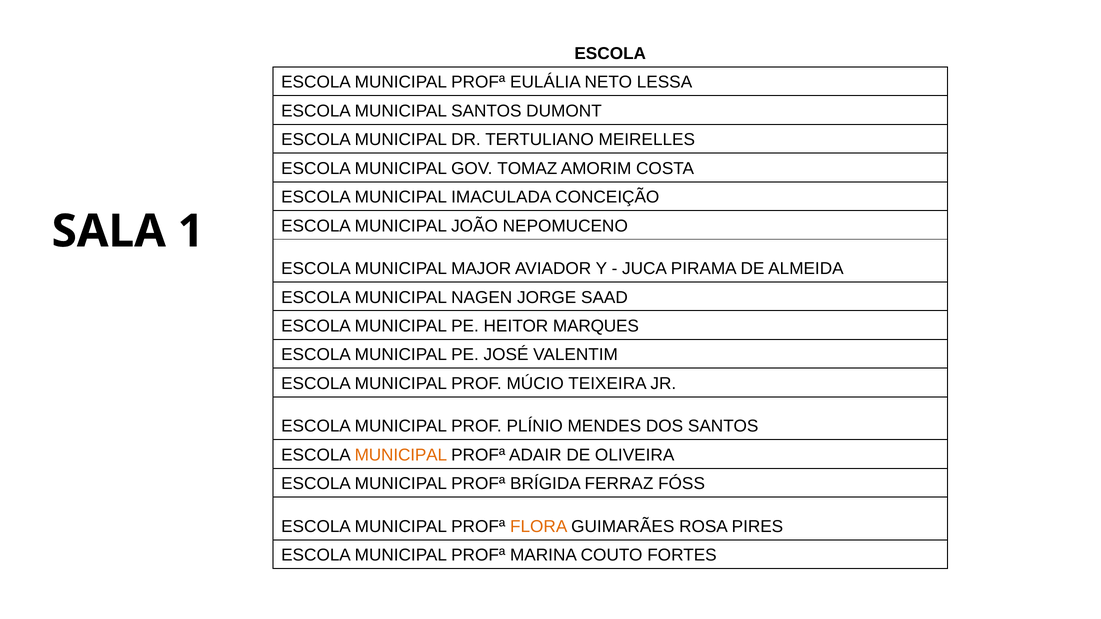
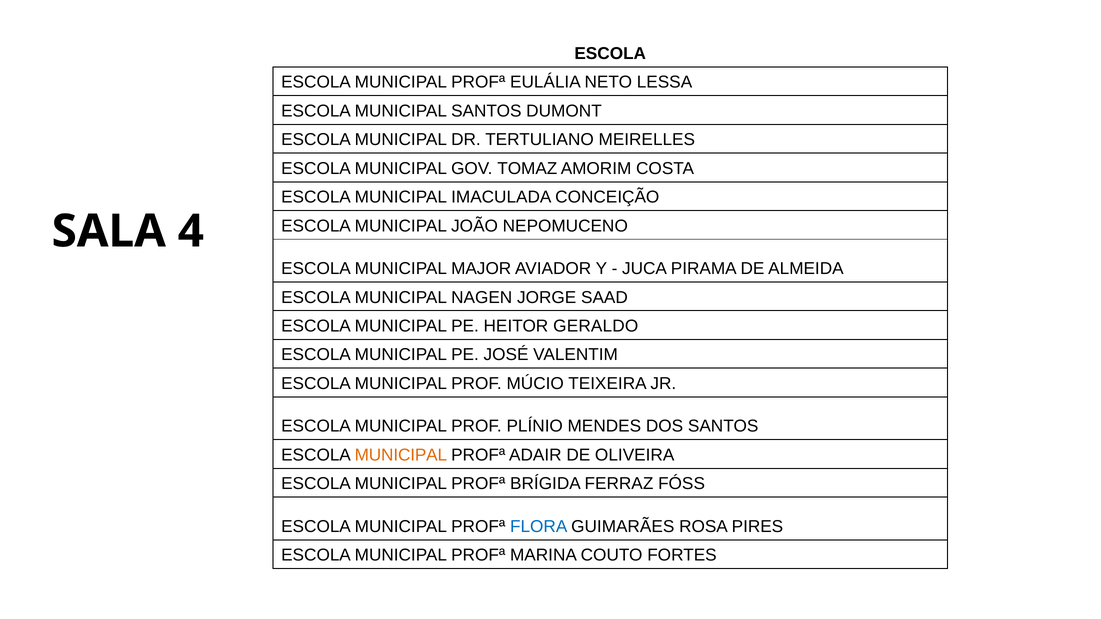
1: 1 -> 4 (191, 231)
MARQUES: MARQUES -> GERALDO (596, 326)
FLORA colour: orange -> blue (539, 527)
